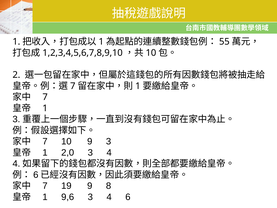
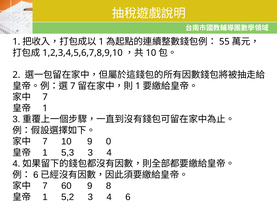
9 3: 3 -> 0 (109, 141)
2,0: 2,0 -> 5,3 (68, 152)
19: 19 -> 60 (66, 186)
9,6: 9,6 -> 5,2 (68, 197)
